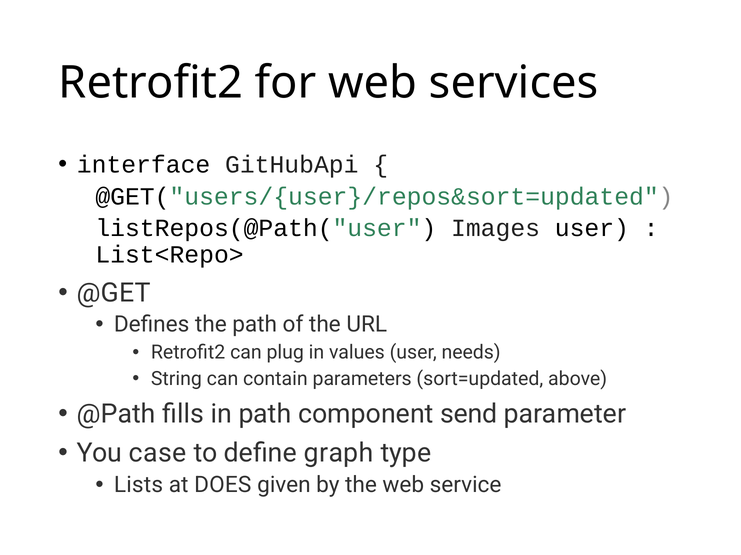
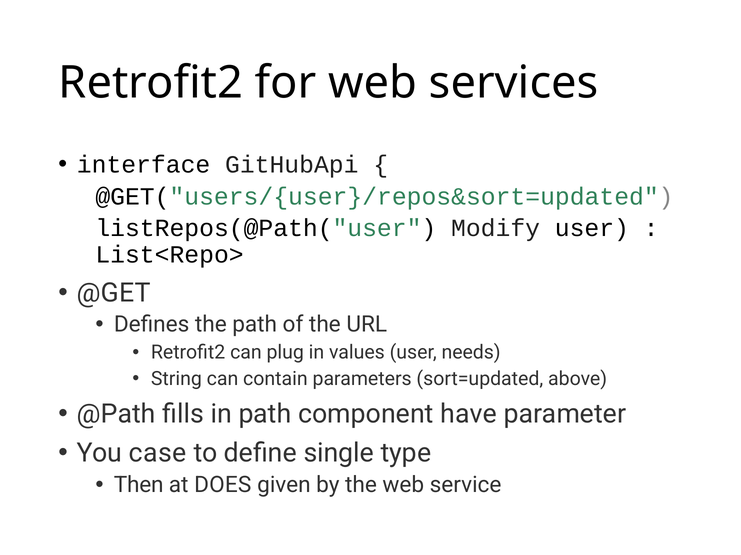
Images: Images -> Modify (496, 228)
send: send -> have (469, 414)
graph: graph -> single (339, 454)
Lists: Lists -> Then (139, 485)
